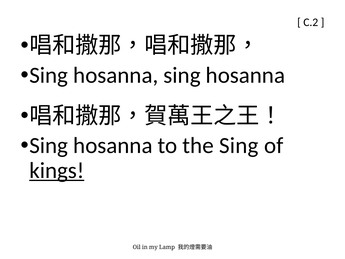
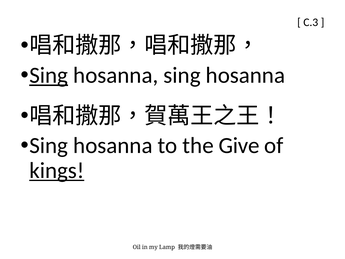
C.2: C.2 -> C.3 (311, 22)
Sing underline: none -> present (49, 75)
the Sing: Sing -> Give (239, 146)
